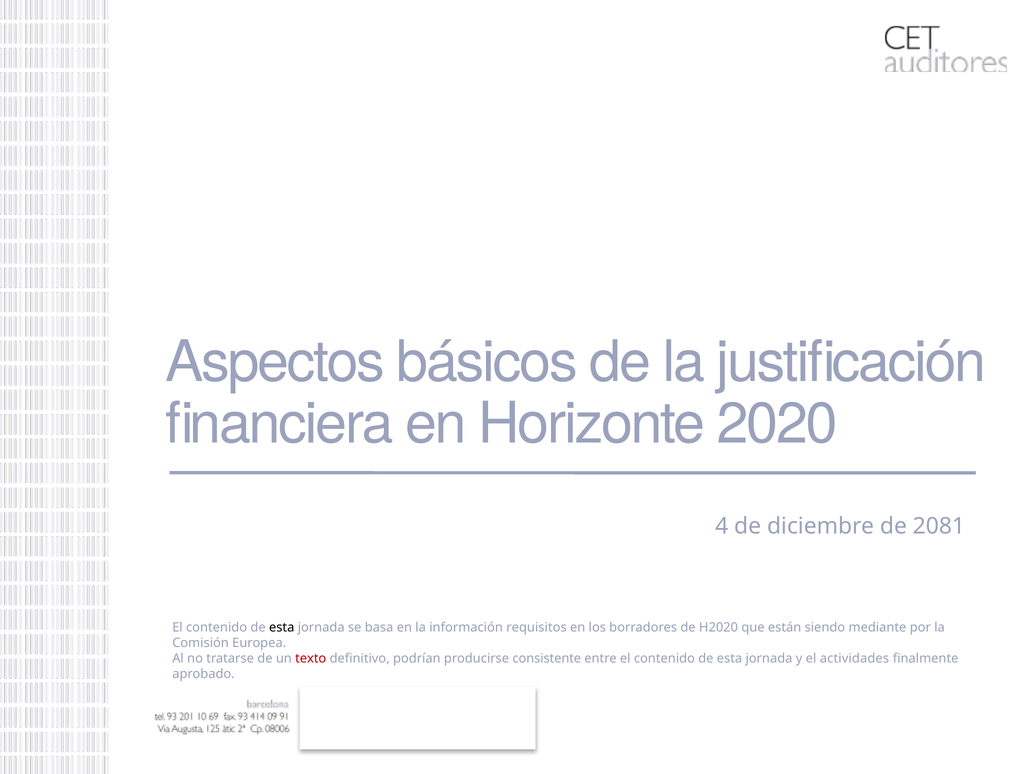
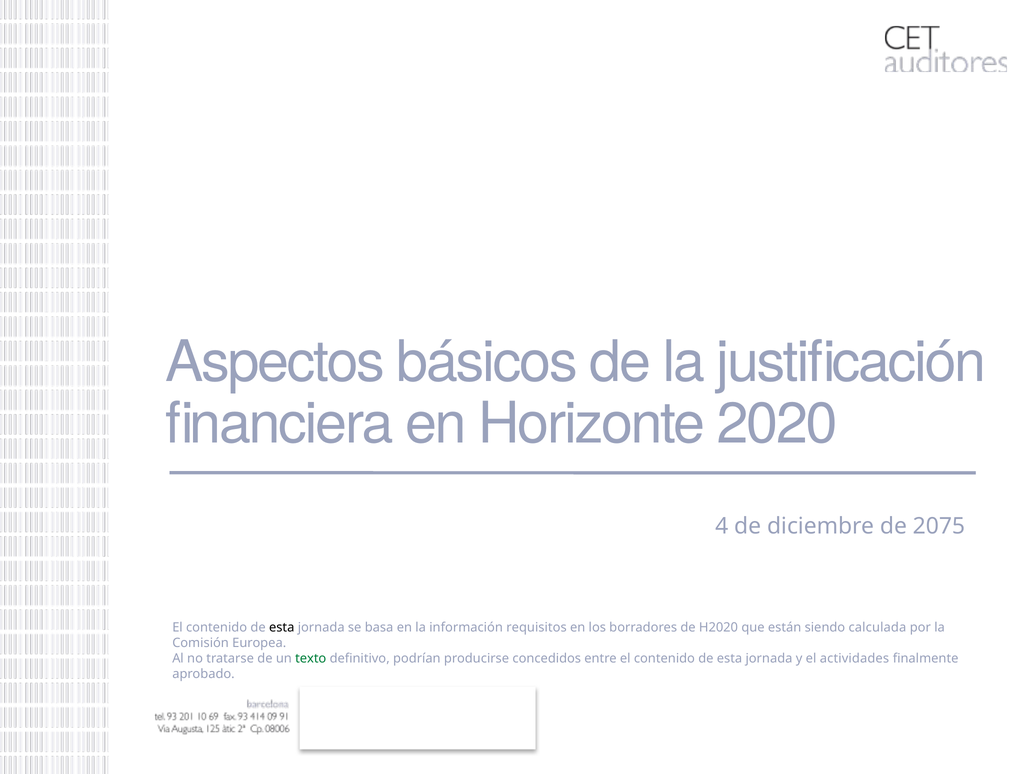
2081: 2081 -> 2075 (939, 526)
mediante: mediante -> calculada (877, 627)
texto colour: red -> green (311, 659)
consistente: consistente -> concedidos (547, 659)
